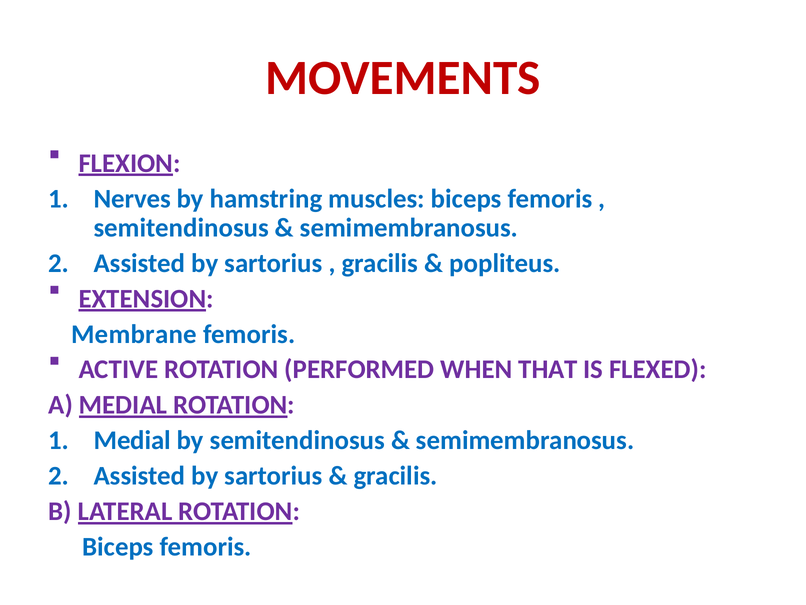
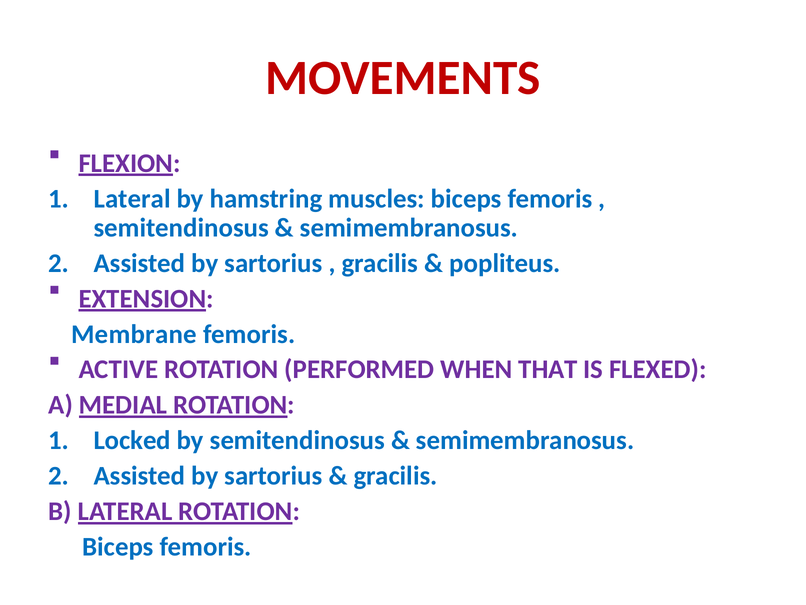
Nerves: Nerves -> Lateral (132, 199)
Medial: Medial -> Locked (132, 440)
